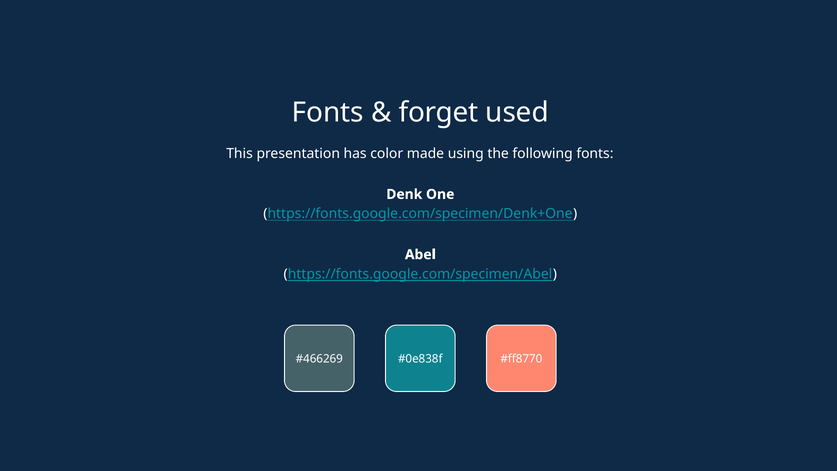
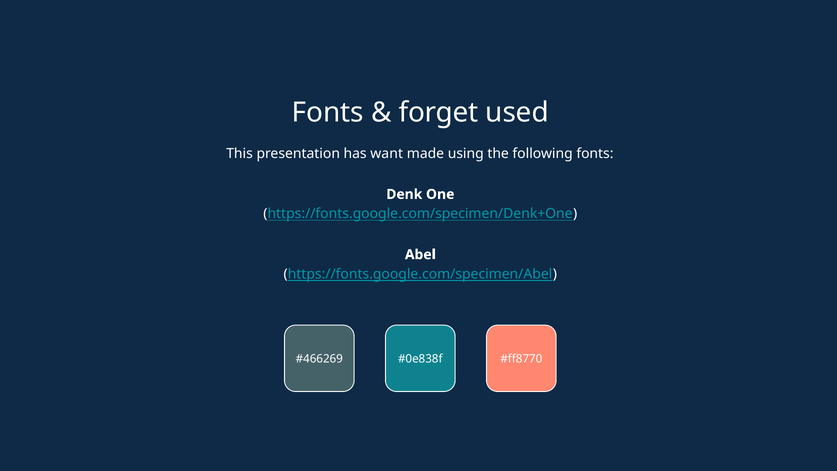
color: color -> want (387, 154)
